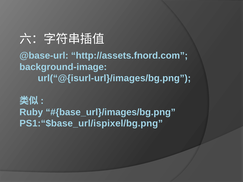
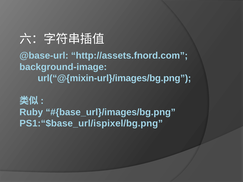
url(“@{isurl-url}/images/bg.png: url(“@{isurl-url}/images/bg.png -> url(“@{mixin-url}/images/bg.png (114, 78)
